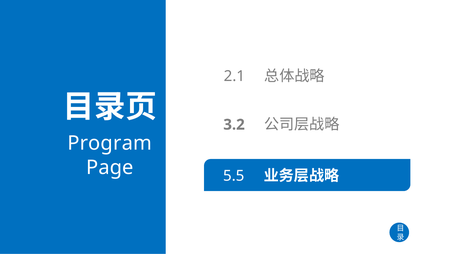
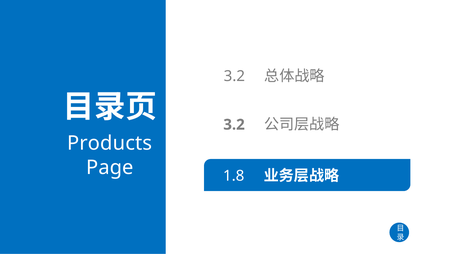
2.1: 2.1 -> 3.2 (234, 76)
Program: Program -> Products (110, 143)
5.5: 5.5 -> 1.8 (234, 176)
